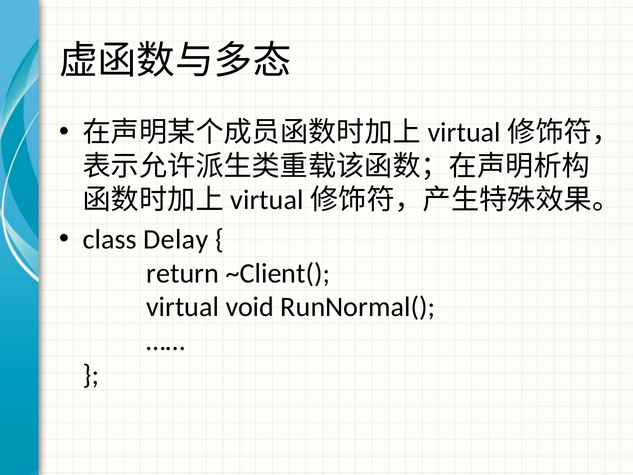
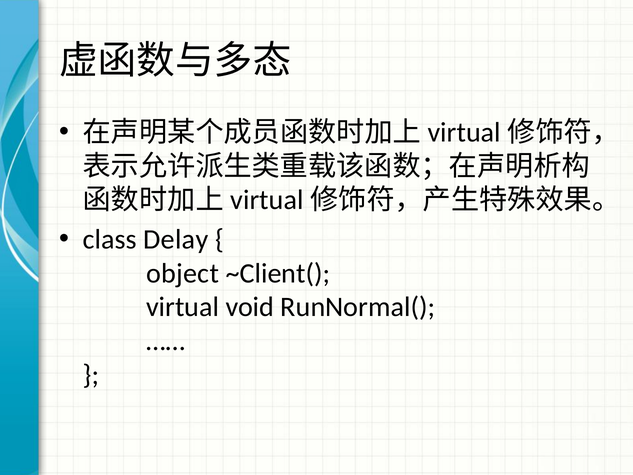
return: return -> object (183, 273)
